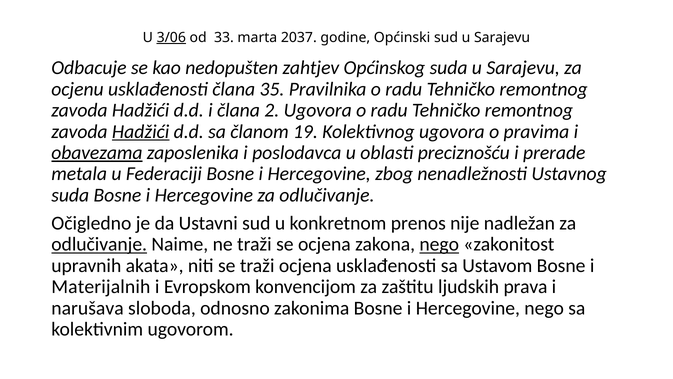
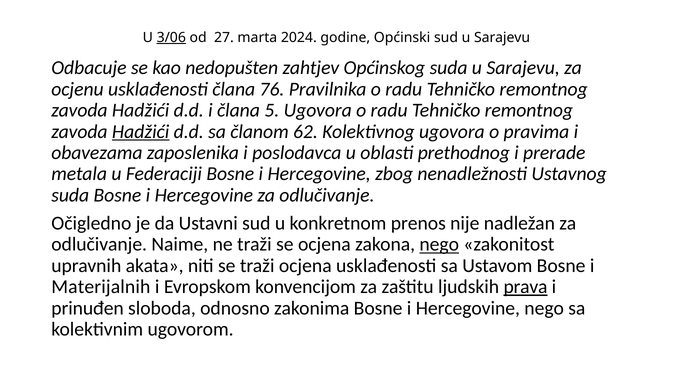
33: 33 -> 27 (224, 37)
2037: 2037 -> 2024 (299, 37)
35: 35 -> 76 (272, 89)
2: 2 -> 5 (272, 110)
19: 19 -> 62 (305, 131)
obavezama underline: present -> none (97, 153)
preciznošću: preciznošću -> prethodnog (464, 153)
odlučivanje underline: present -> none (99, 244)
prava underline: none -> present (526, 287)
narušava: narušava -> prinuđen (88, 308)
